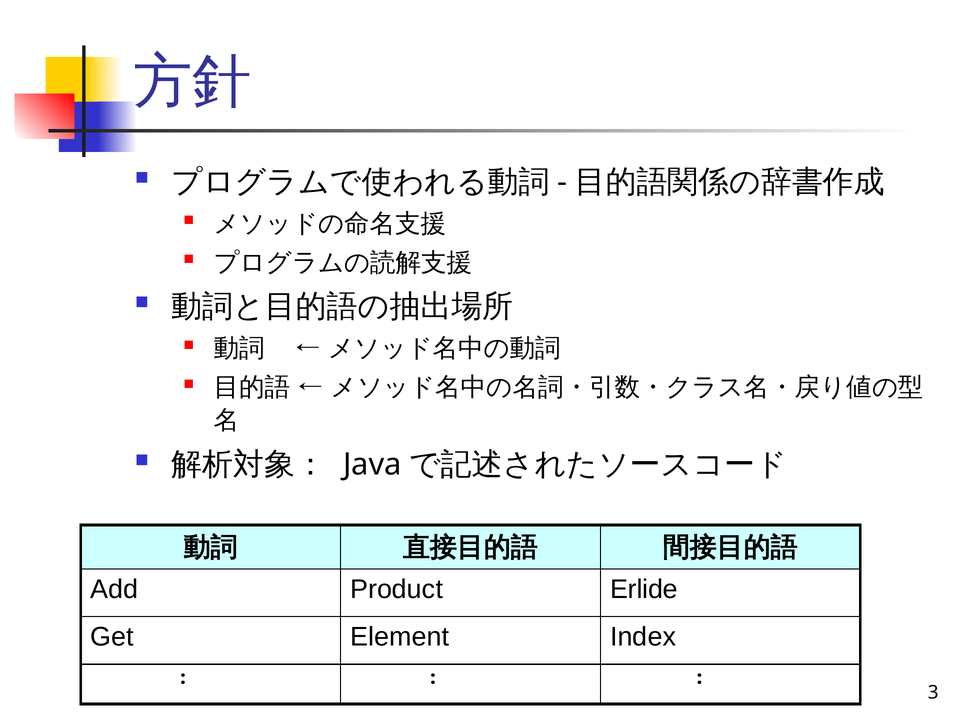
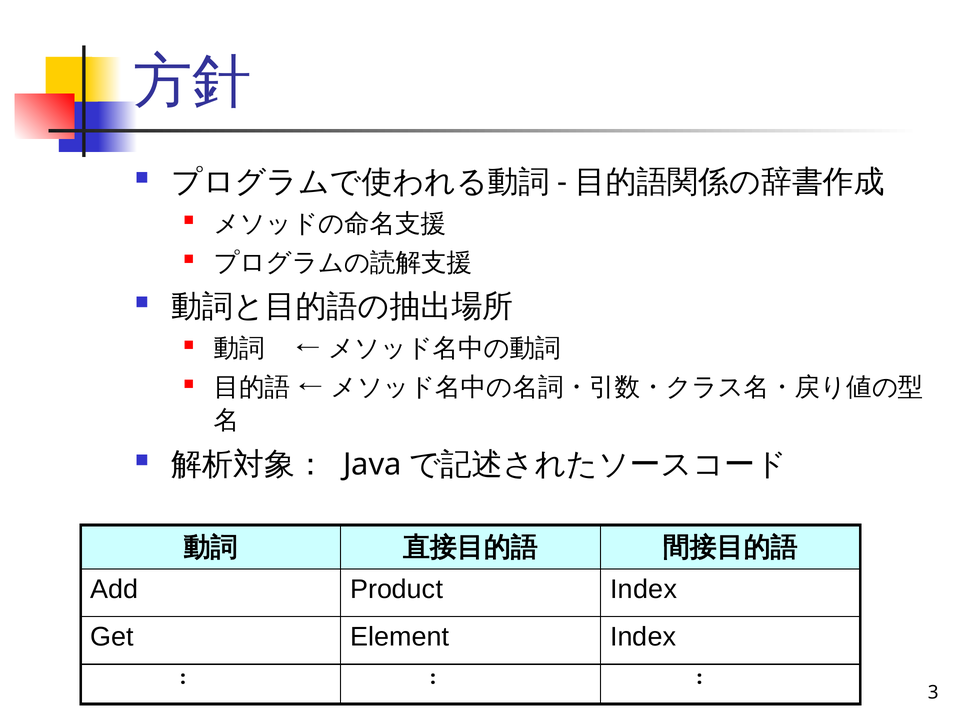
Product Erlide: Erlide -> Index (644, 589)
